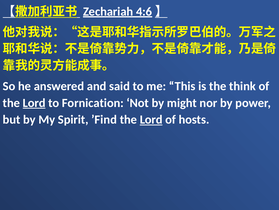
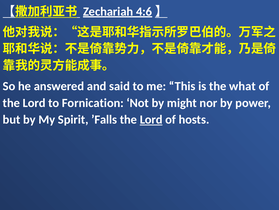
think: think -> what (242, 86)
Lord underline: present -> none (34, 103)
’Find: ’Find -> ’Falls (104, 119)
